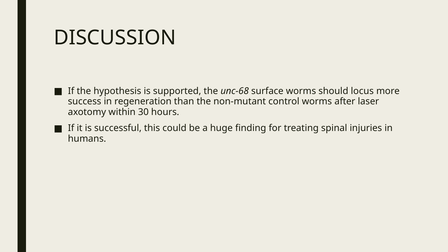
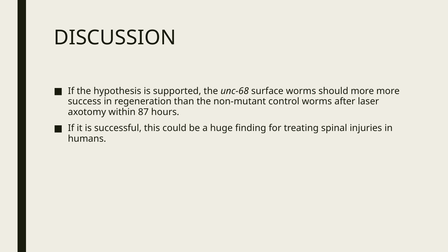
should locus: locus -> more (362, 91)
30: 30 -> 87 (143, 112)
